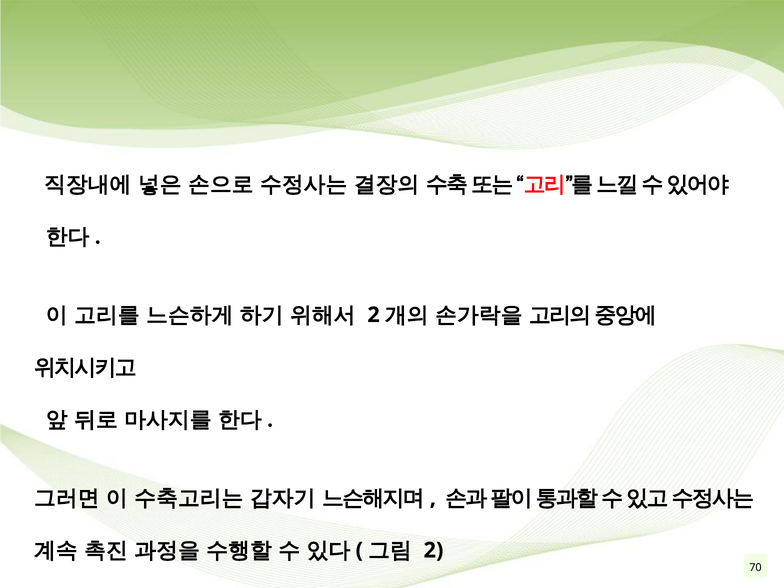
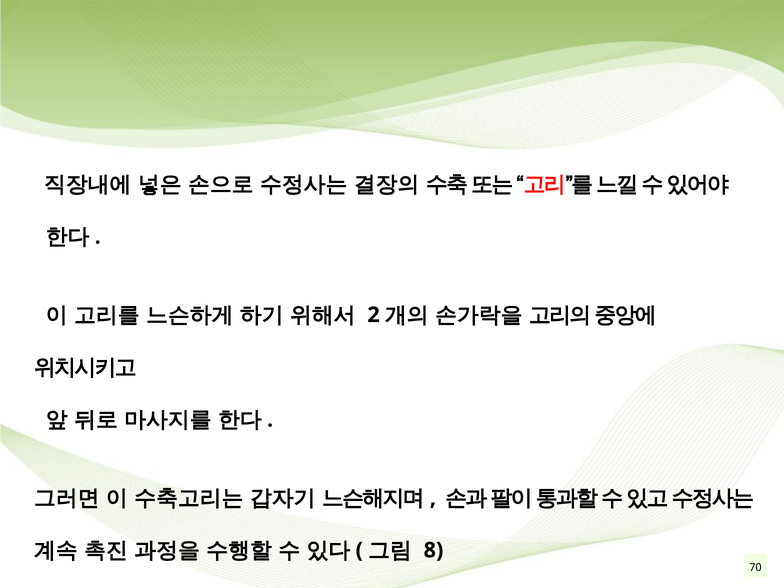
2: 2 -> 8 (433, 550)
